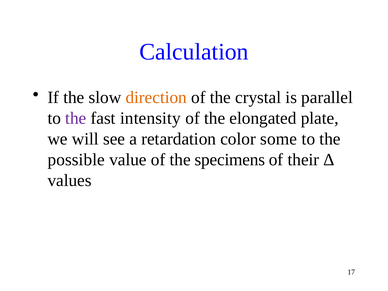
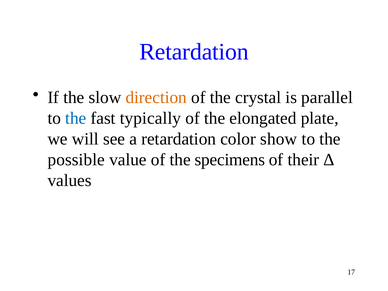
Calculation: Calculation -> Retardation (194, 52)
the colour: purple -> blue (76, 118)
intensity: intensity -> typically (150, 118)
some: some -> show (279, 139)
